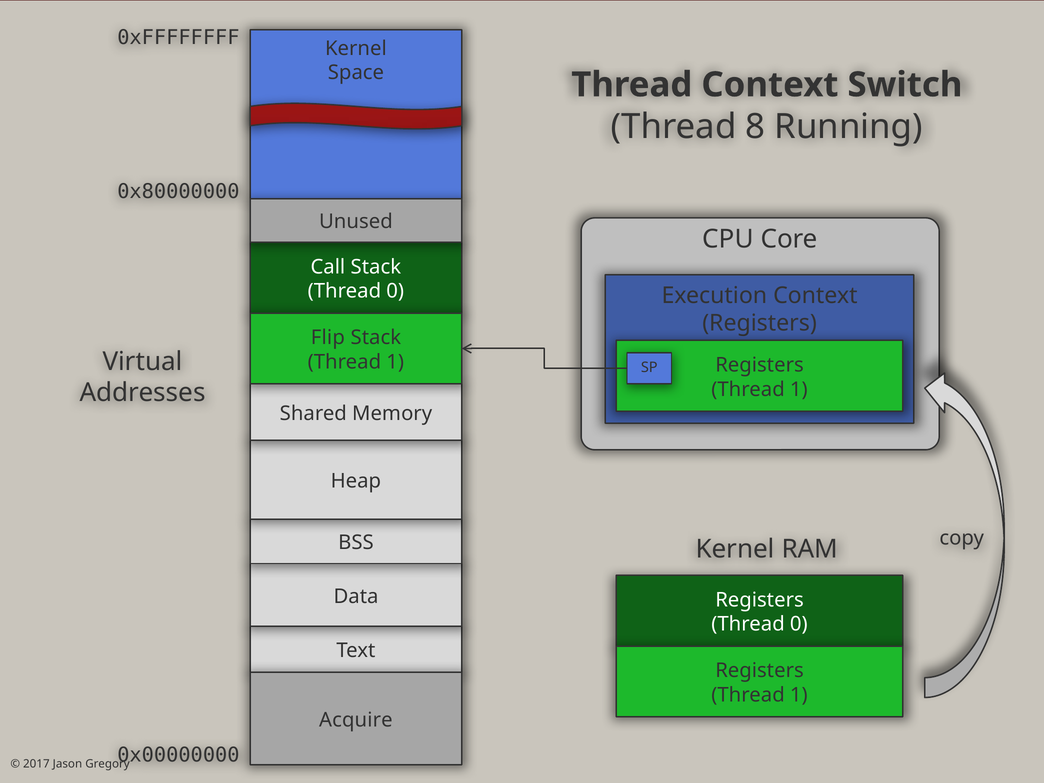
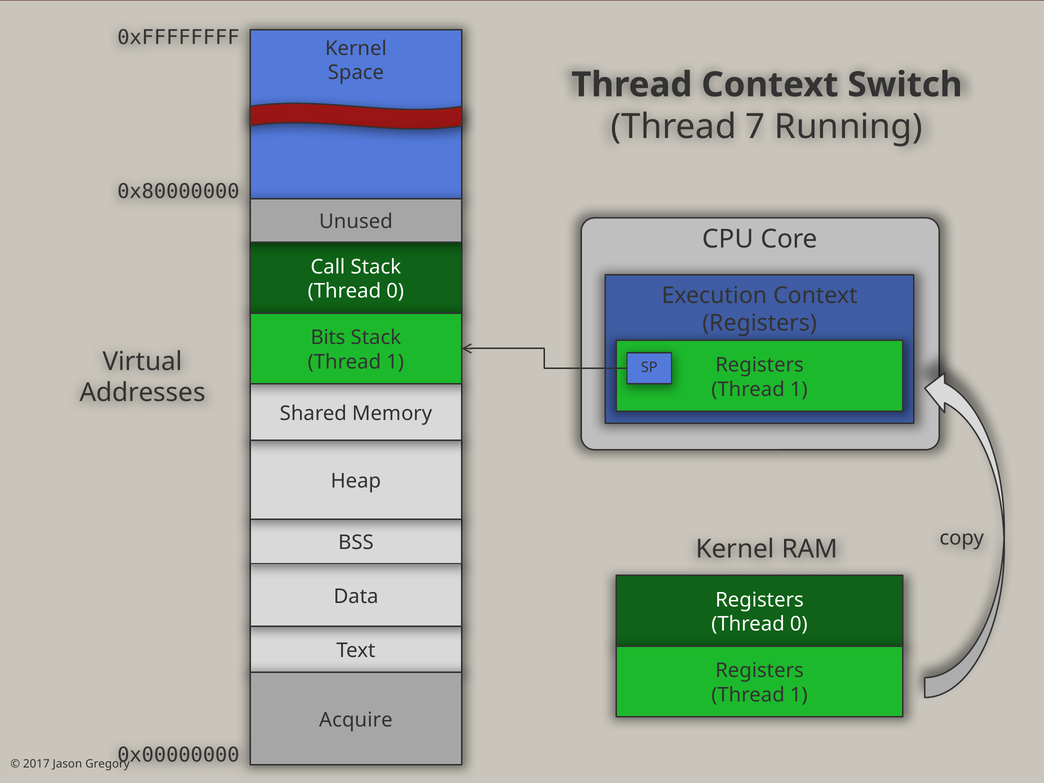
8: 8 -> 7 (755, 127)
Flip: Flip -> Bits (328, 338)
